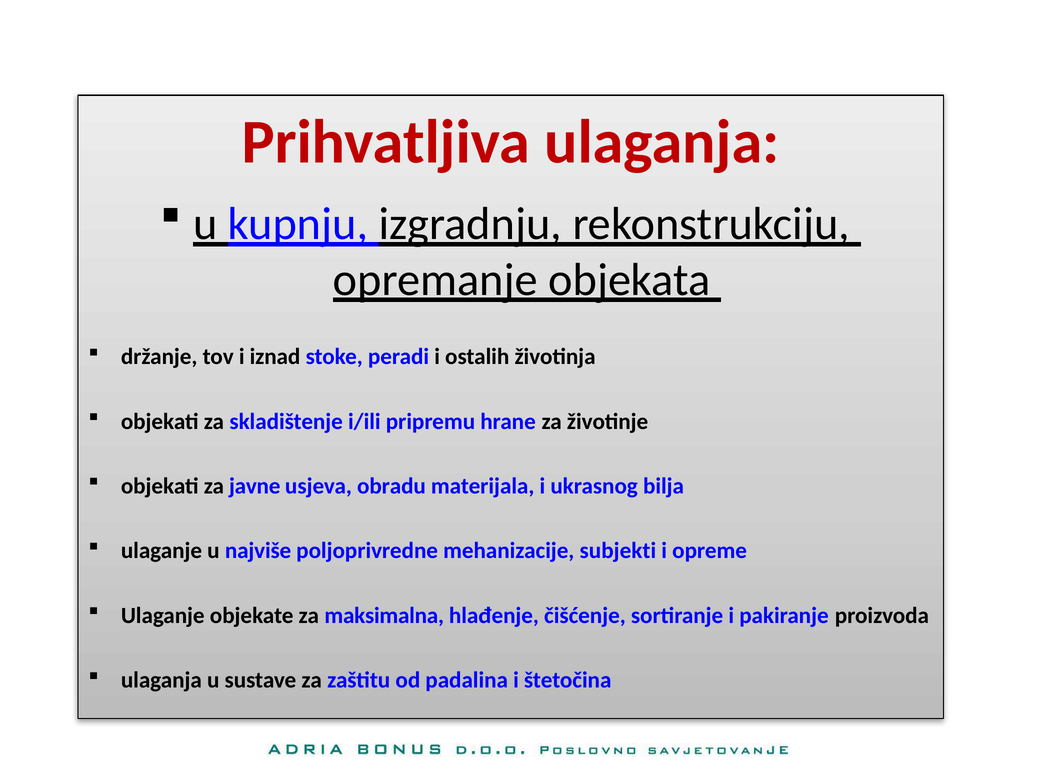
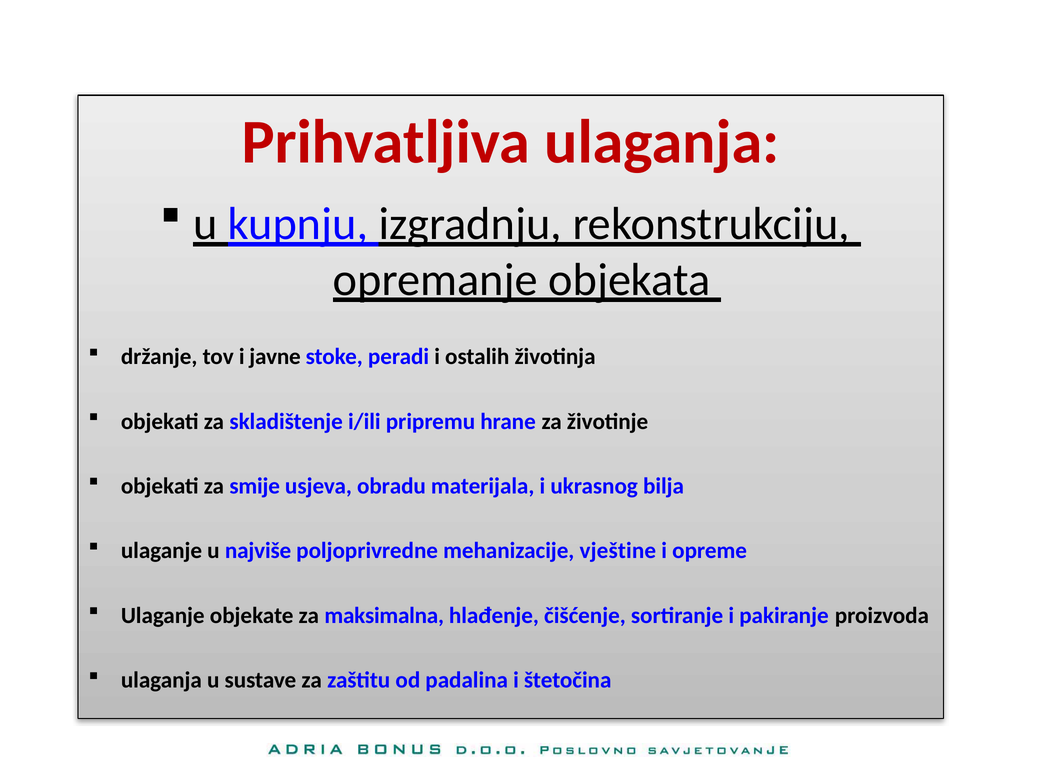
iznad: iznad -> javne (275, 357)
javne: javne -> smije (255, 486)
subjekti: subjekti -> vještine (618, 551)
